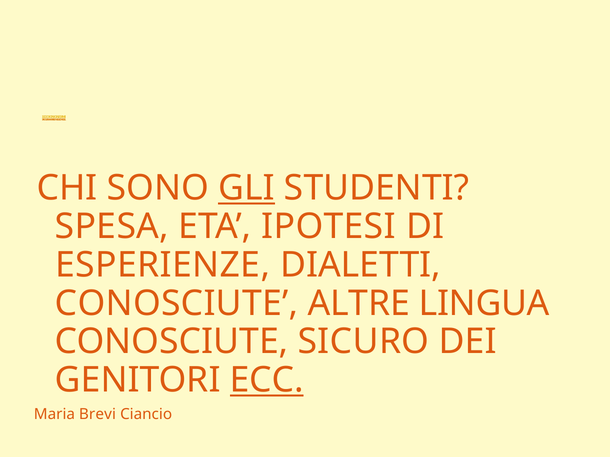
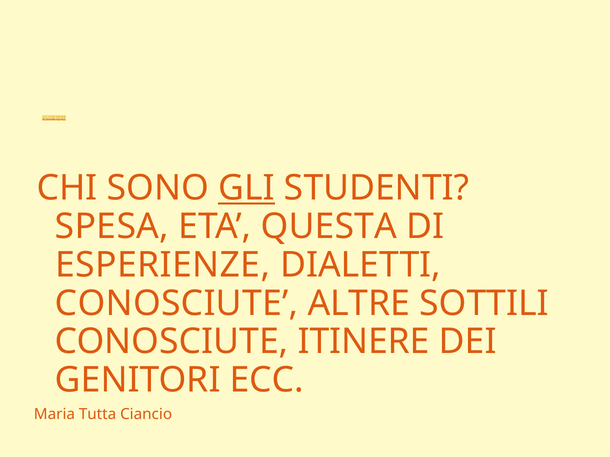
IPOTESI: IPOTESI -> QUESTA (329, 227)
LINGUA: LINGUA -> SOTTILI (484, 304)
SICURO: SICURO -> ITINERE (364, 342)
ECC underline: present -> none (267, 381)
Brevi: Brevi -> Tutta (98, 415)
